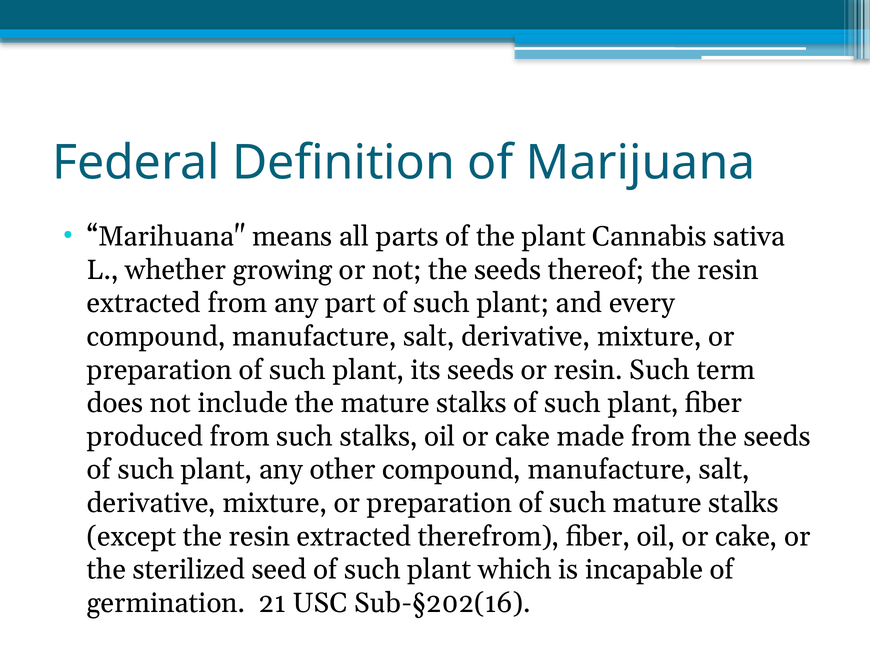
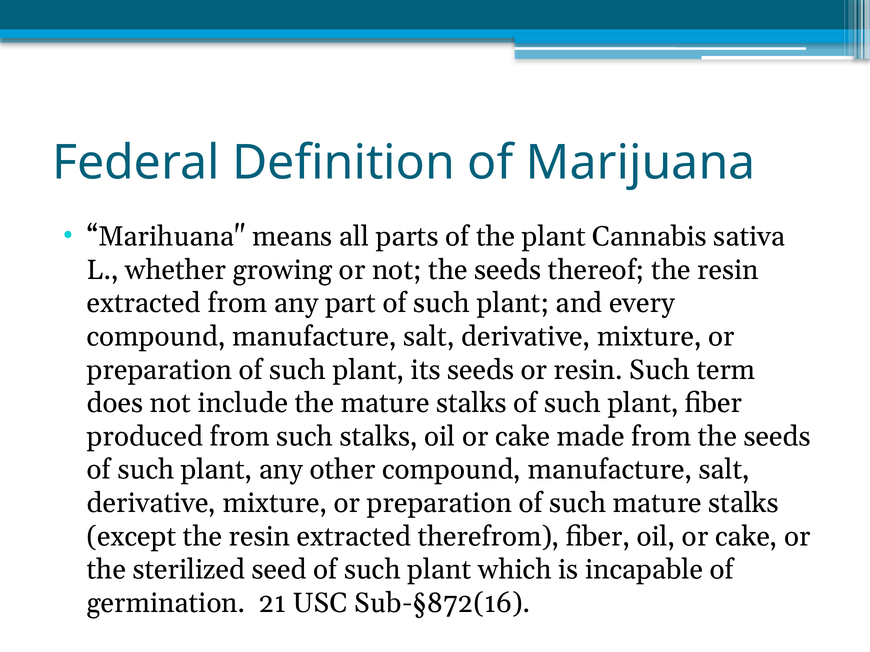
Sub-§202(16: Sub-§202(16 -> Sub-§872(16 (442, 603)
